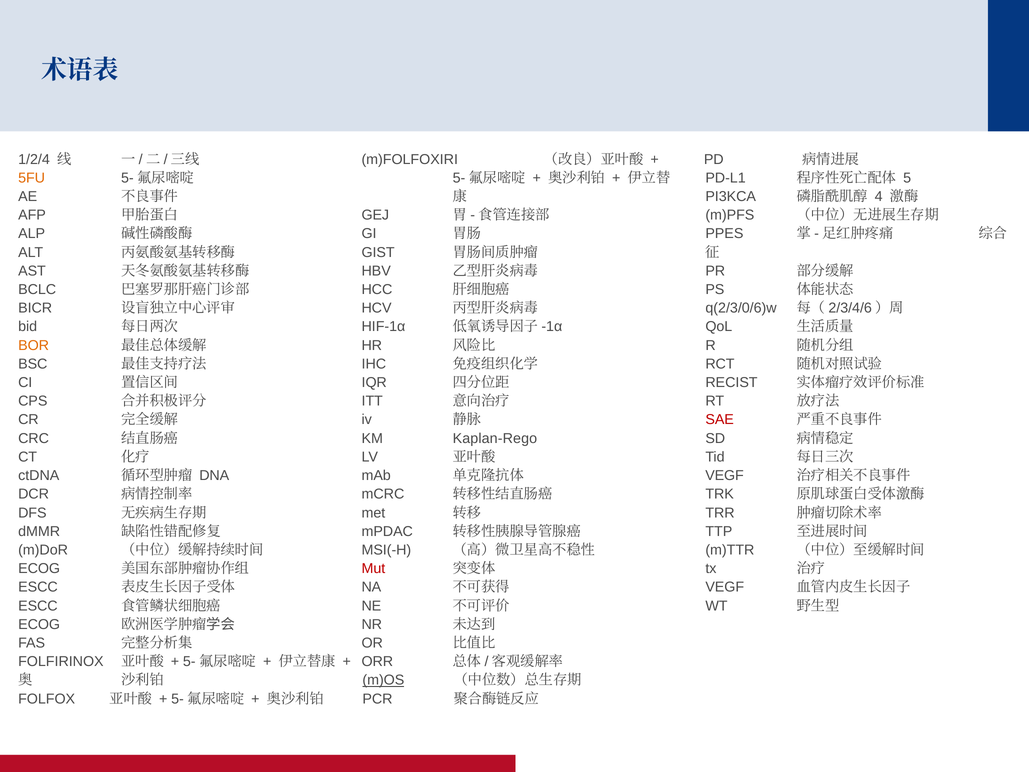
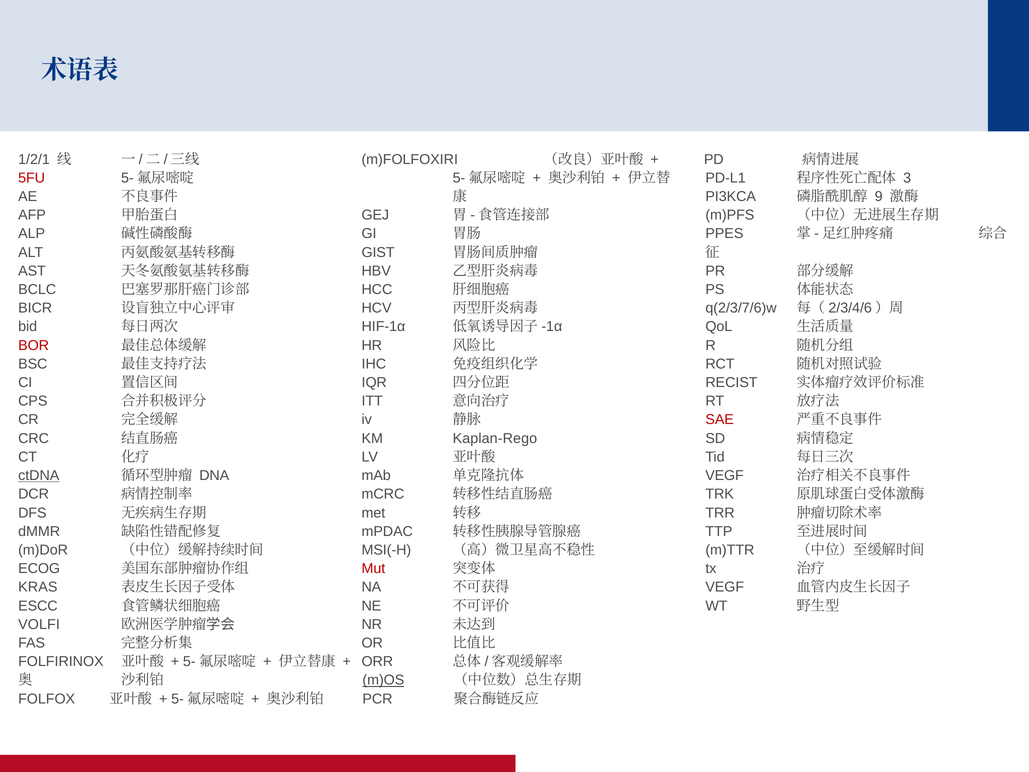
1/2/4: 1/2/4 -> 1/2/1 (34, 159)
5FU colour: orange -> red (32, 178)
5: 5 -> 3 (907, 178)
4: 4 -> 9 (879, 197)
q(2/3/0/6)w: q(2/3/0/6)w -> q(2/3/7/6)w (741, 308)
BOR colour: orange -> red (34, 345)
ctDNA underline: none -> present (39, 475)
ESCC: ESCC -> KRAS (38, 587)
ECOG: ECOG -> VOLFI (39, 624)
